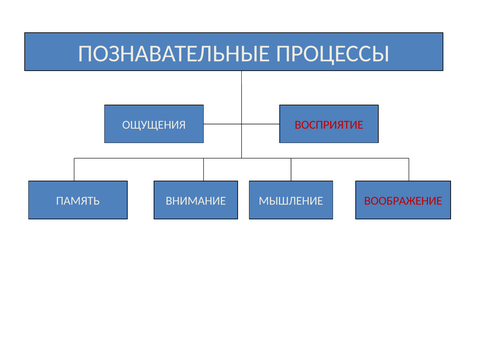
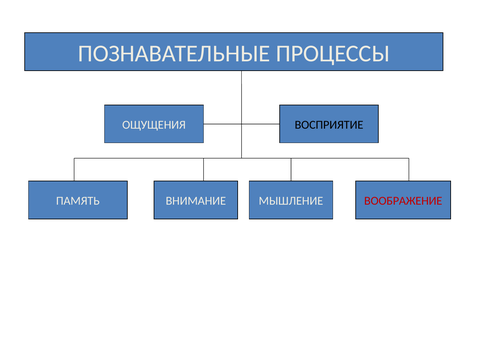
ВОСПРИЯТИЕ colour: red -> black (329, 125)
